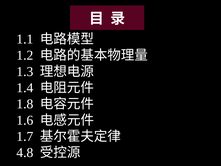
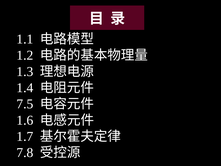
1.8: 1.8 -> 7.5 (25, 104)
4.8: 4.8 -> 7.8 (25, 152)
